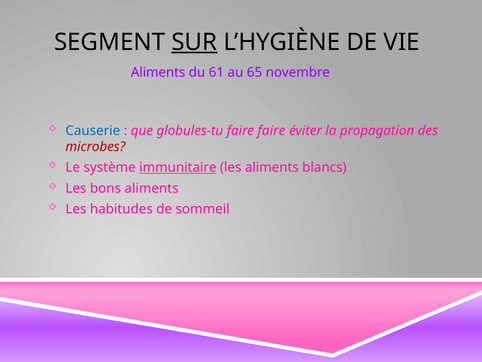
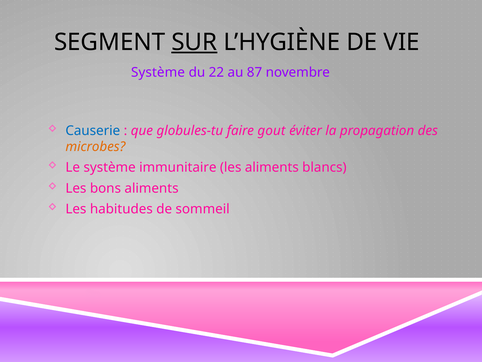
Aliments: Aliments -> Système (158, 72)
61: 61 -> 22 (216, 72)
65: 65 -> 87 (254, 72)
faire faire: faire -> gout (271, 130)
microbes colour: red -> orange (95, 147)
immunitaire underline: present -> none (178, 167)
